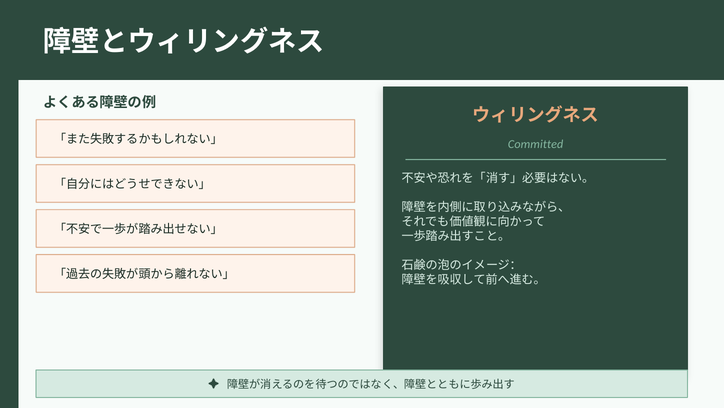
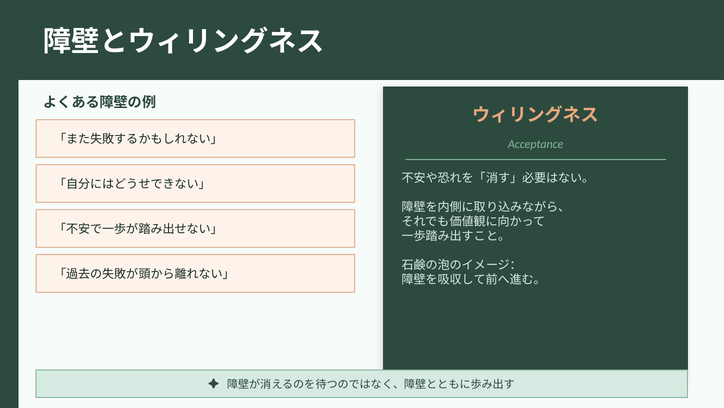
Committed: Committed -> Acceptance (536, 144)
